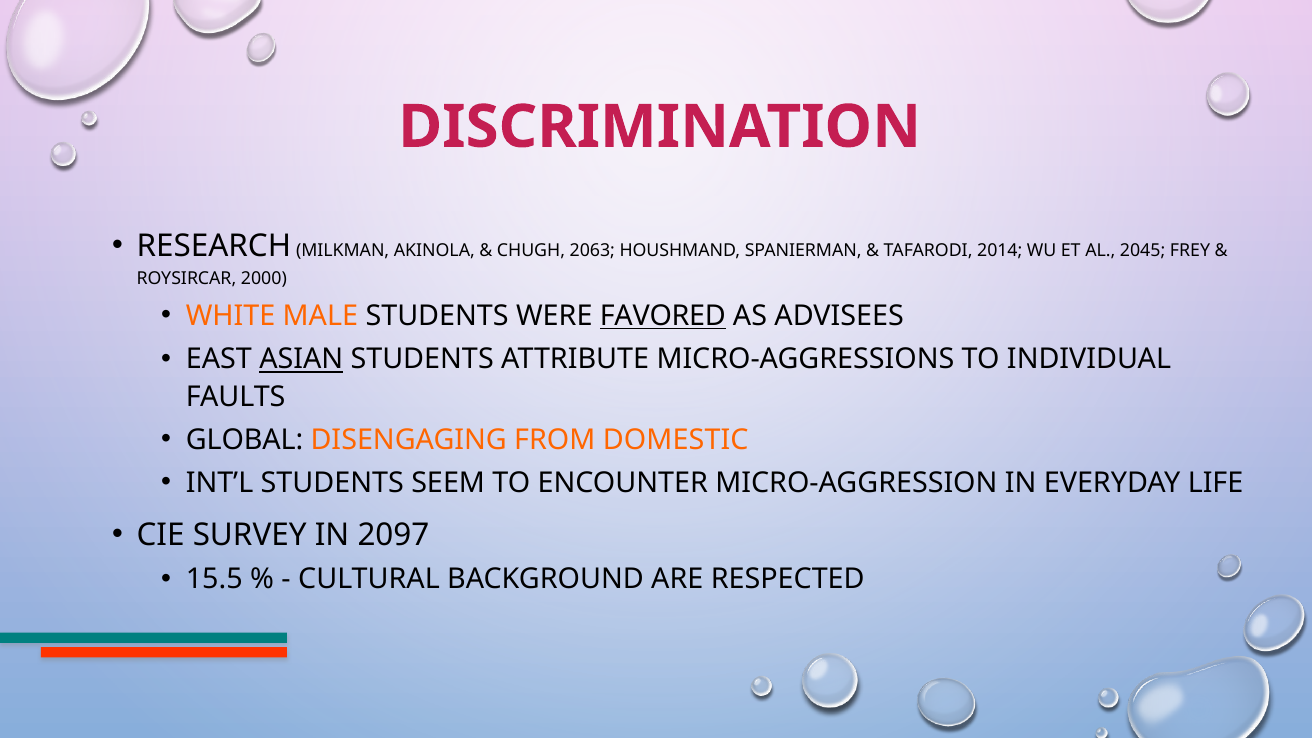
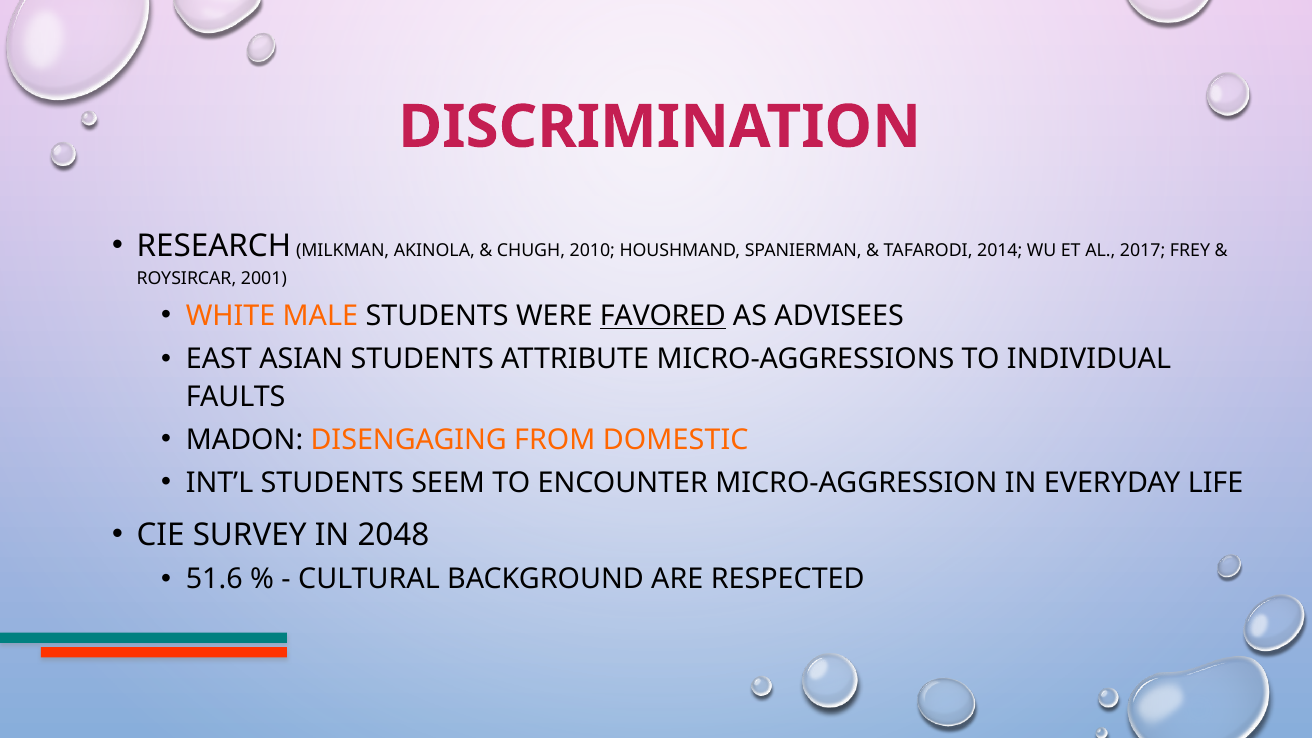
2063: 2063 -> 2010 (592, 251)
2045: 2045 -> 2017 (1143, 251)
2000: 2000 -> 2001 (264, 278)
ASIAN underline: present -> none (301, 359)
GLOBAL: GLOBAL -> MADON (245, 440)
2097: 2097 -> 2048 (393, 535)
15.5: 15.5 -> 51.6 (214, 579)
